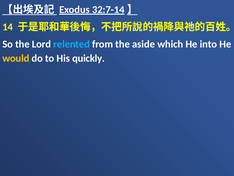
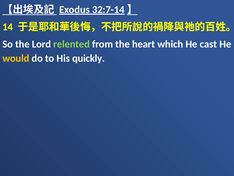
relented colour: light blue -> light green (72, 44)
aside: aside -> heart (144, 44)
into: into -> cast (208, 44)
